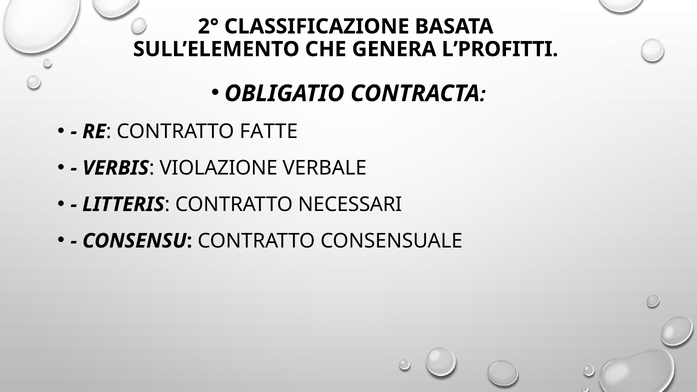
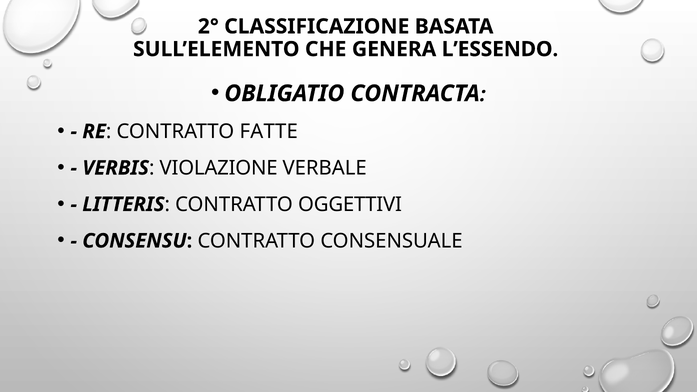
L’PROFITTI: L’PROFITTI -> L’ESSENDO (500, 49)
NECESSARI: NECESSARI -> OGGETTIVI (350, 204)
